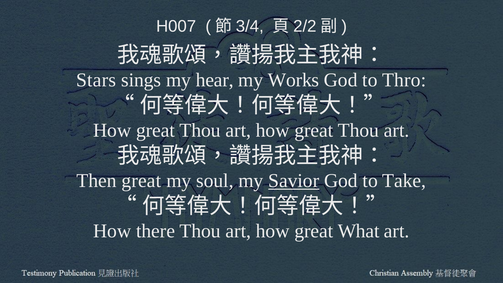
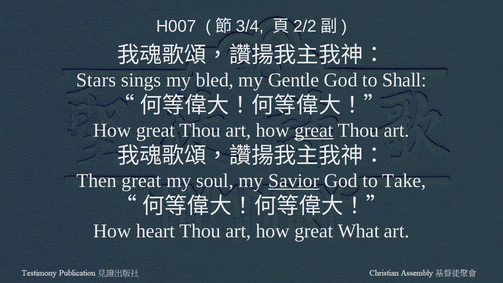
hear: hear -> bled (215, 80)
Works: Works -> Gentle (294, 80)
Thro: Thro -> Shall (404, 80)
great underline: none -> present (314, 130)
there: there -> heart (156, 231)
